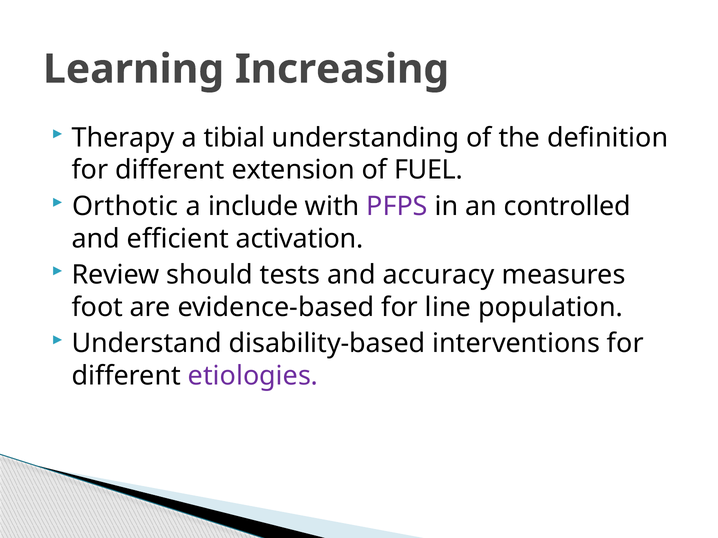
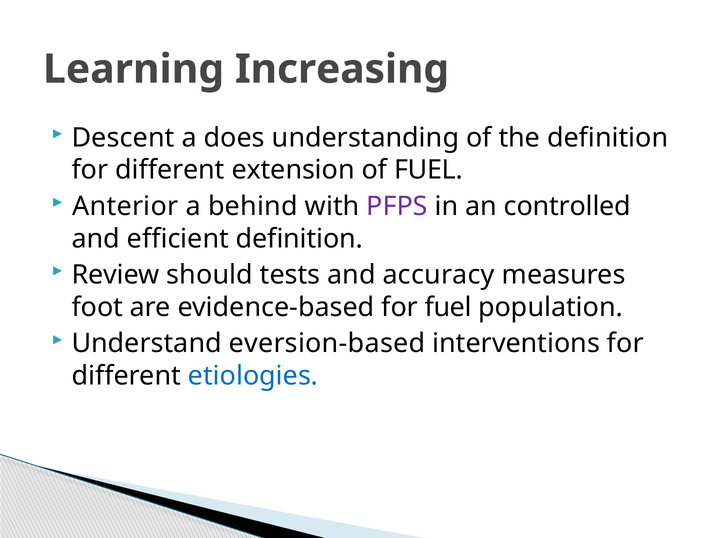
Therapy: Therapy -> Descent (123, 138)
tibial: tibial -> does (234, 138)
Orthotic: Orthotic -> Anterior (125, 207)
include: include -> behind (253, 207)
efficient activation: activation -> definition (300, 239)
for line: line -> fuel (448, 308)
disability-based: disability-based -> eversion-based (327, 344)
etiologies colour: purple -> blue (253, 376)
